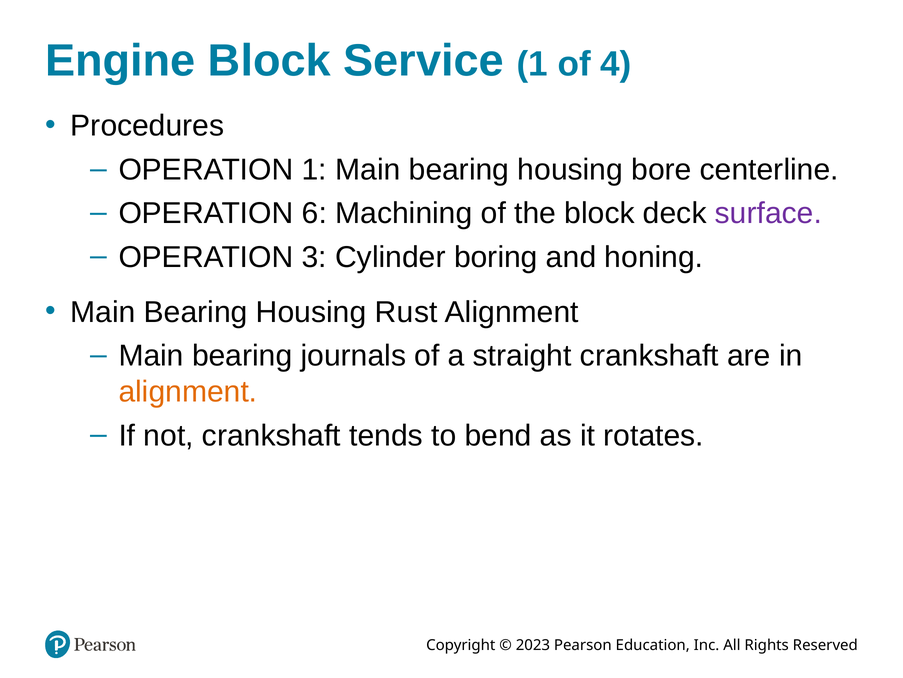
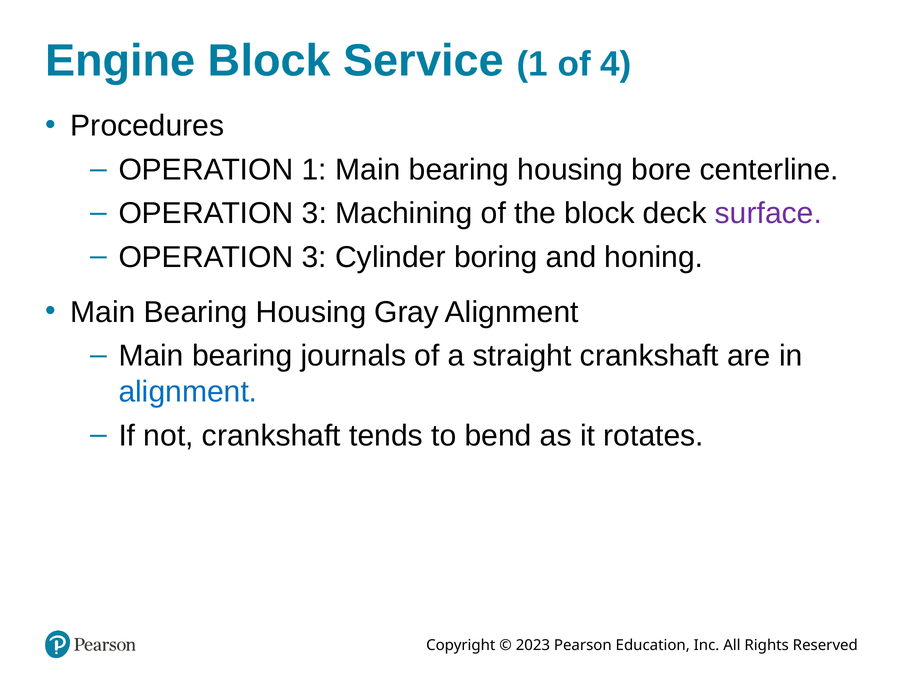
6: 6 -> 3 (314, 213)
Rust: Rust -> Gray (407, 312)
alignment colour: orange -> blue (188, 392)
